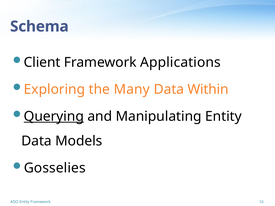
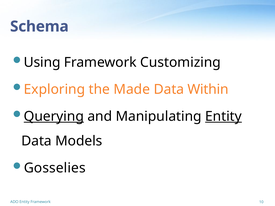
Client: Client -> Using (42, 62)
Applications: Applications -> Customizing (181, 62)
Many: Many -> Made (132, 89)
Entity underline: none -> present (223, 116)
